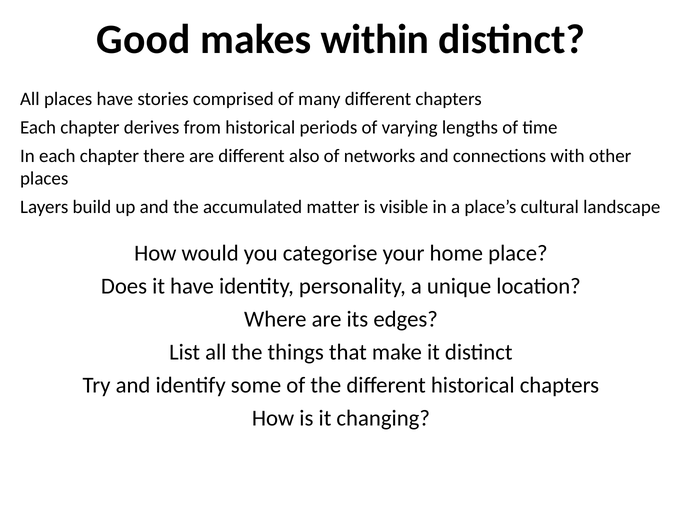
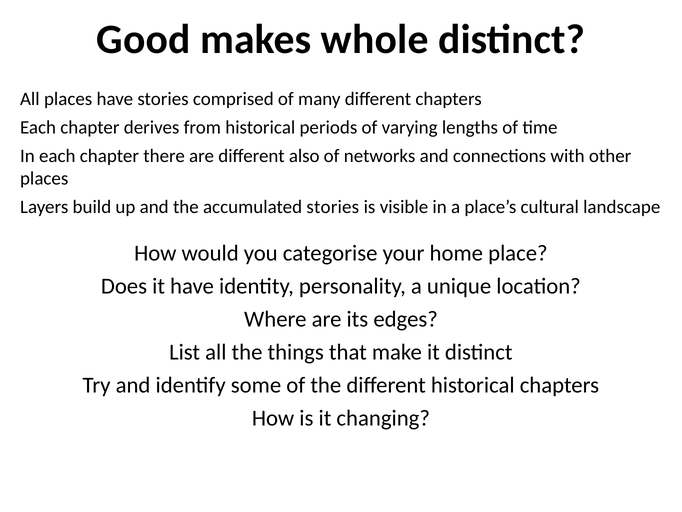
within: within -> whole (375, 40)
accumulated matter: matter -> stories (333, 207)
